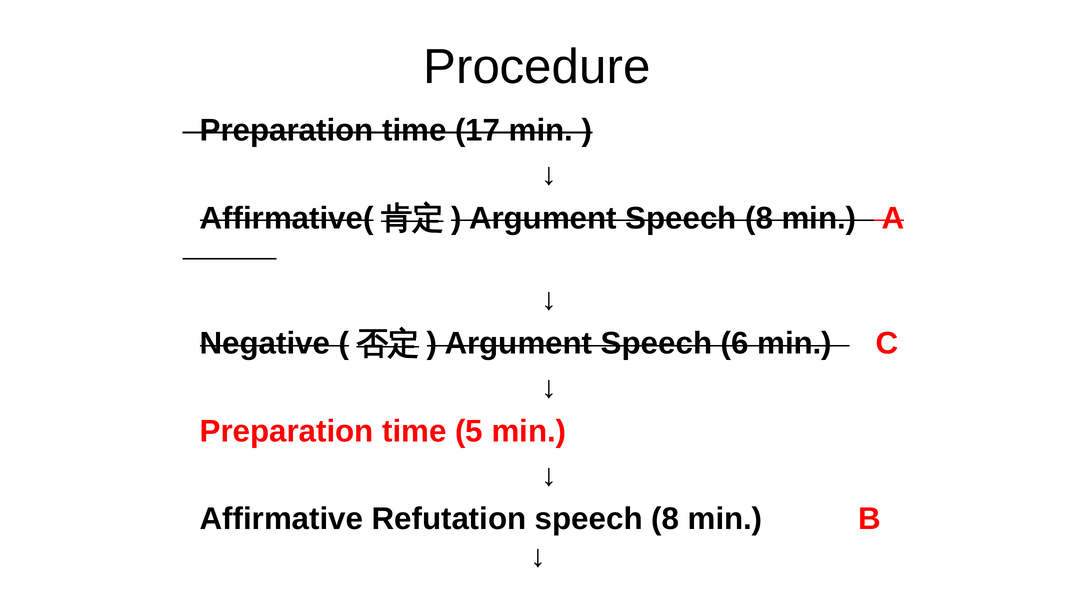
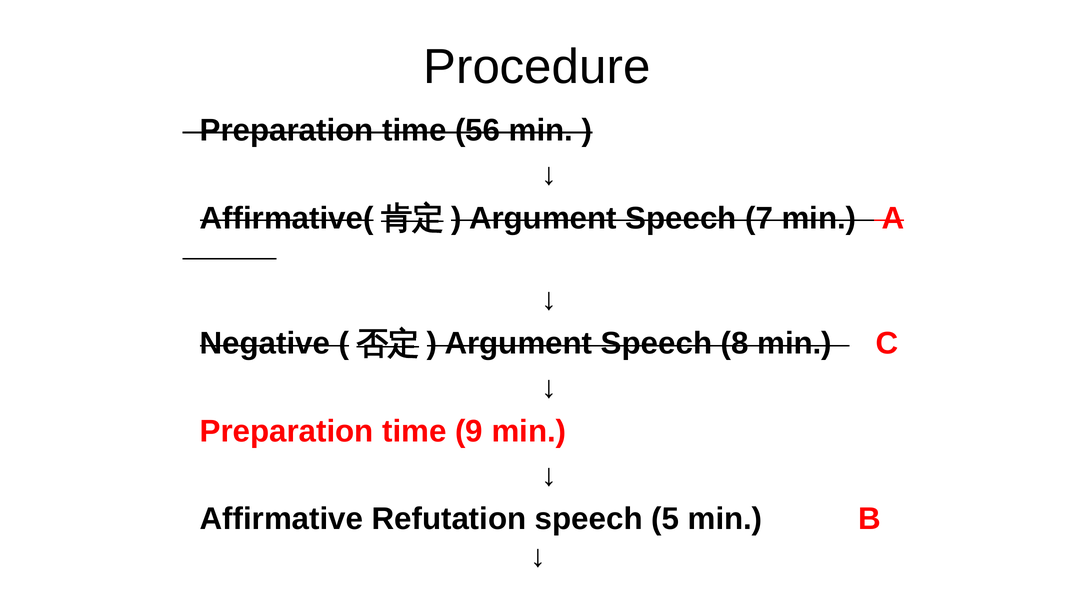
17: 17 -> 56 (478, 130)
Argument Speech 8: 8 -> 7 (759, 218)
6: 6 -> 8 (735, 344)
5: 5 -> 9 (469, 431)
Refutation speech 8: 8 -> 5 (665, 519)
